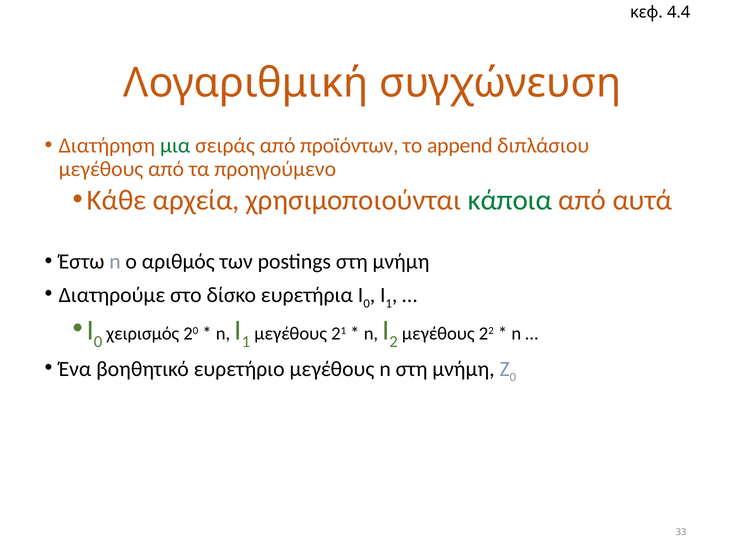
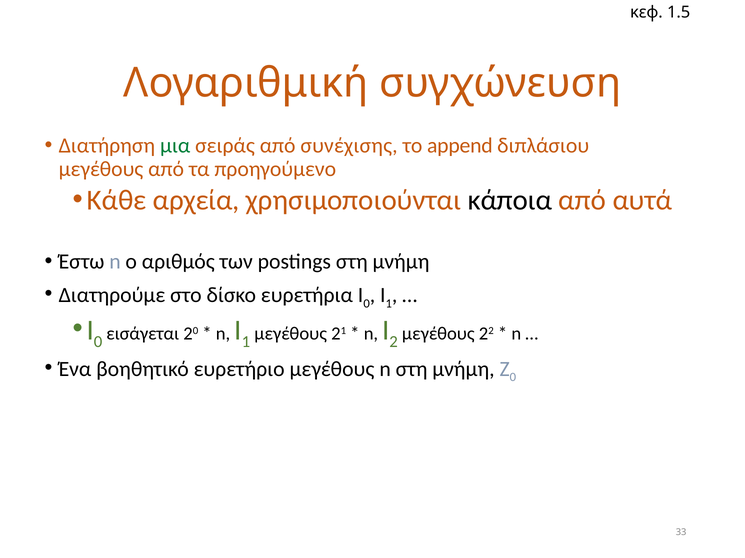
4.4: 4.4 -> 1.5 (679, 12)
προϊόντων: προϊόντων -> συνέχισης (349, 146)
κάποια colour: green -> black (510, 200)
χειρισμός: χειρισμός -> εισάγεται (143, 334)
